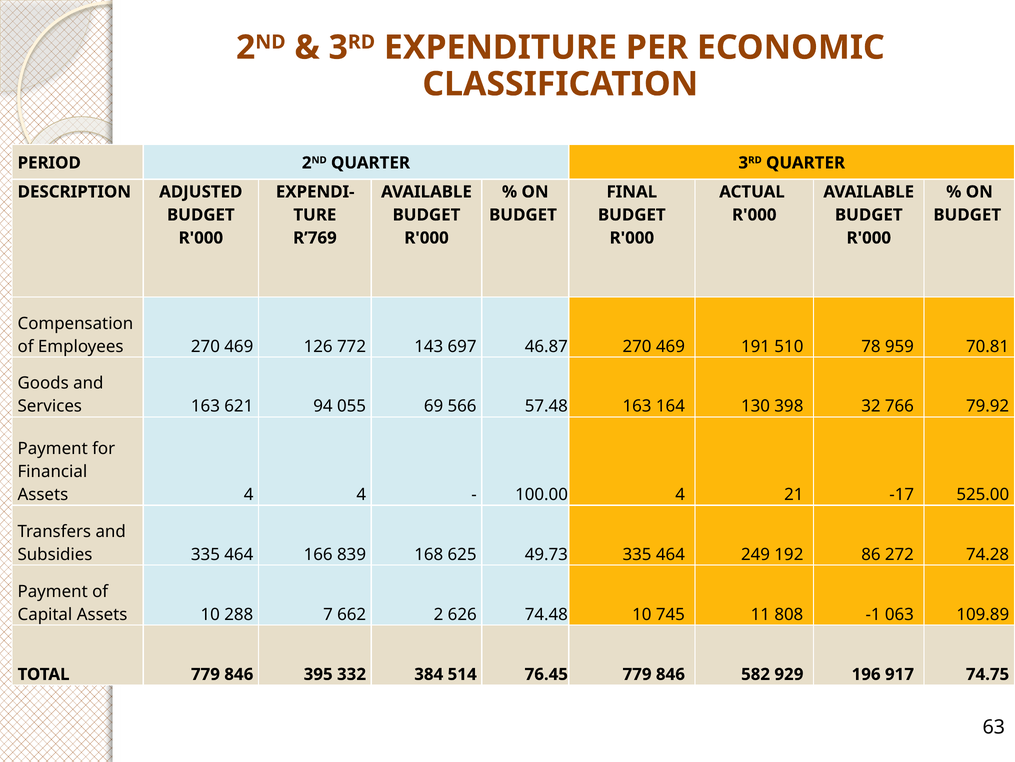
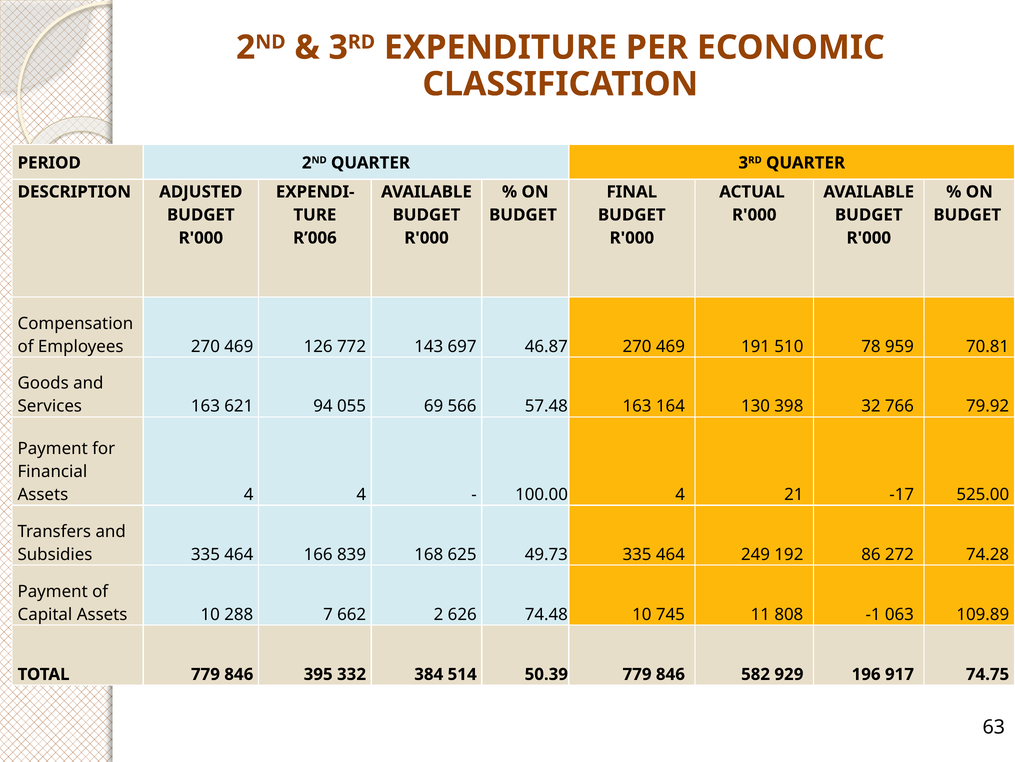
R’769: R’769 -> R’006 (315, 238)
76.45: 76.45 -> 50.39 (546, 674)
